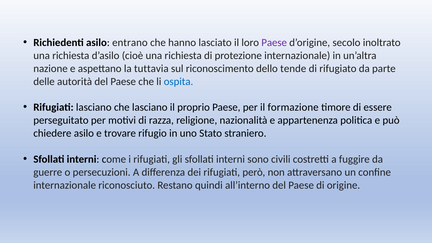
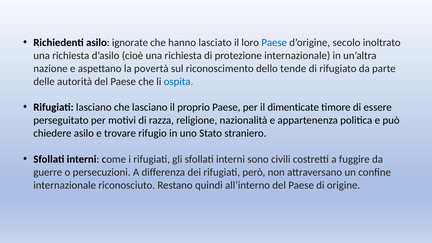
entrano: entrano -> ignorate (130, 43)
Paese colour: purple -> blue (274, 43)
tuttavia: tuttavia -> povertà (151, 68)
formazione: formazione -> dimenticate (293, 107)
